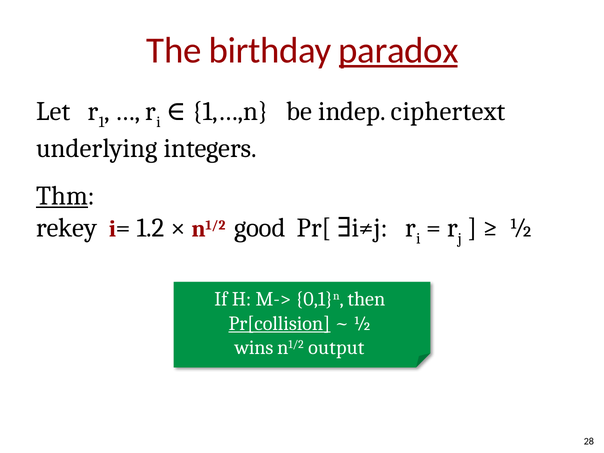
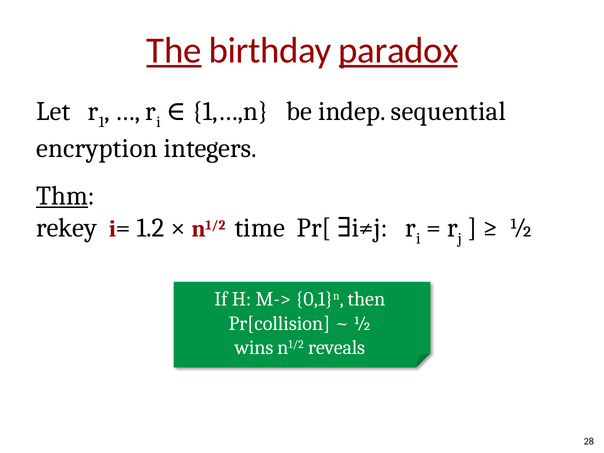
The underline: none -> present (174, 50)
ciphertext: ciphertext -> sequential (448, 112)
underlying: underlying -> encryption (97, 148)
good: good -> time (260, 228)
Pr[collision underline: present -> none (279, 323)
output: output -> reveals (337, 348)
